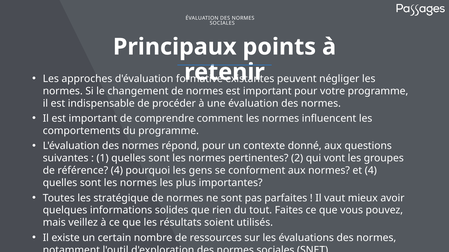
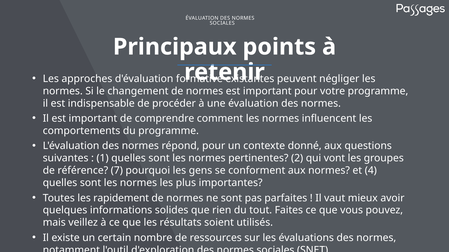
référence 4: 4 -> 7 (117, 171)
stratégique: stratégique -> rapidement (121, 198)
